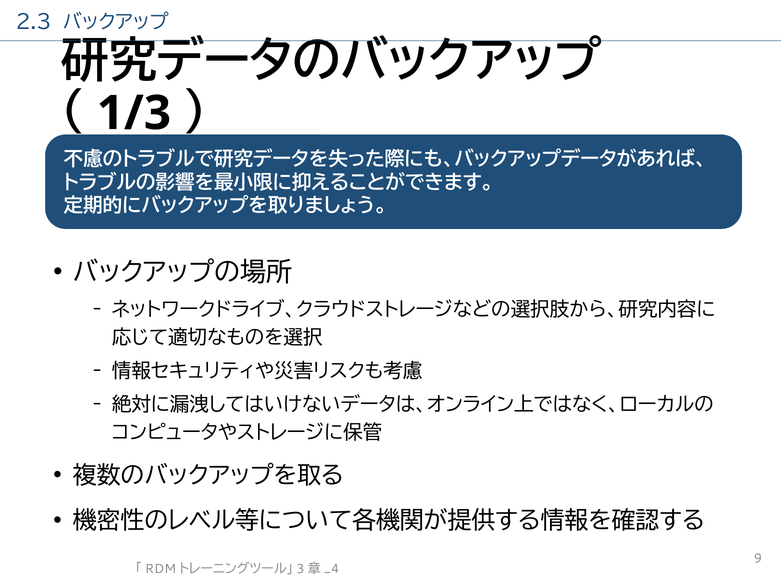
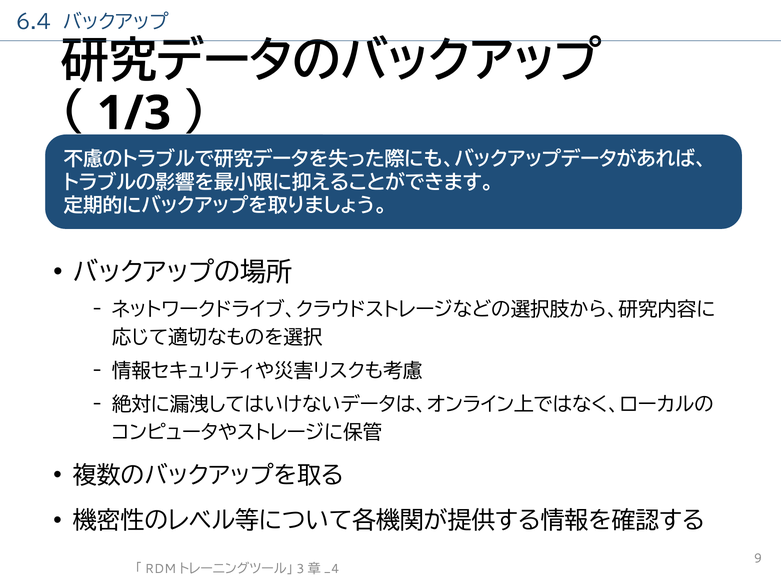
2.3: 2.3 -> 6.4 (34, 22)
